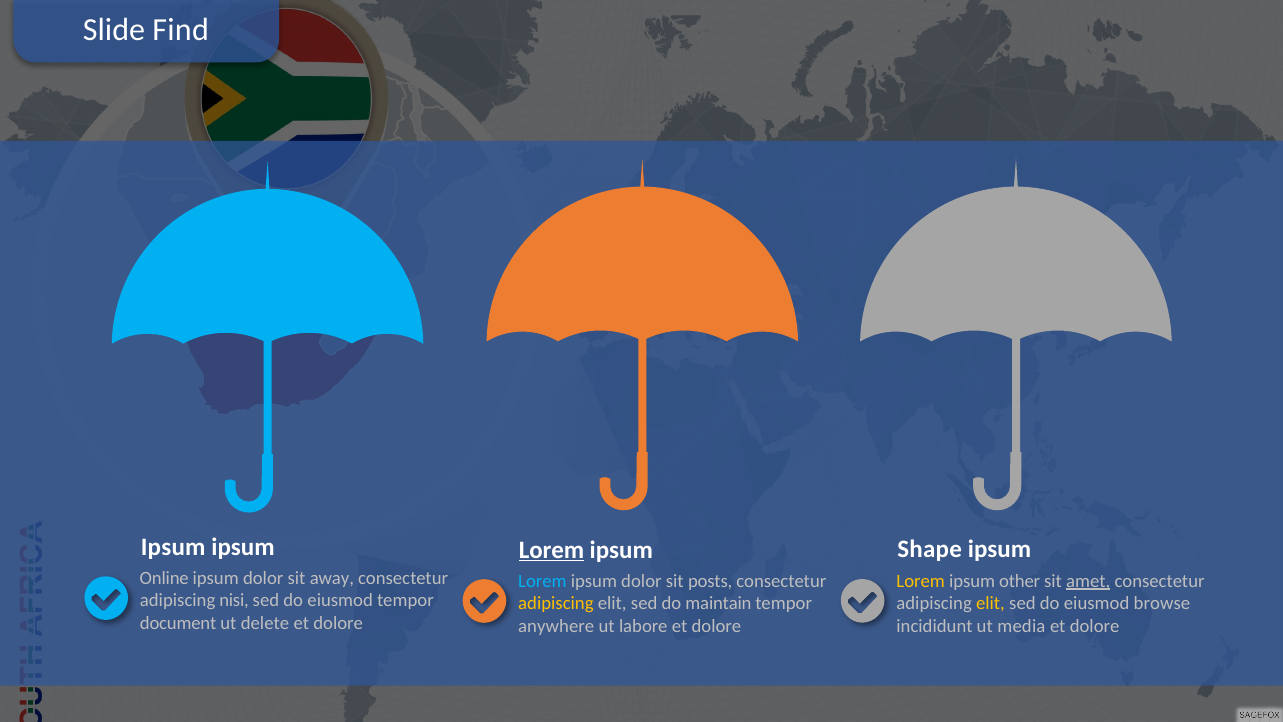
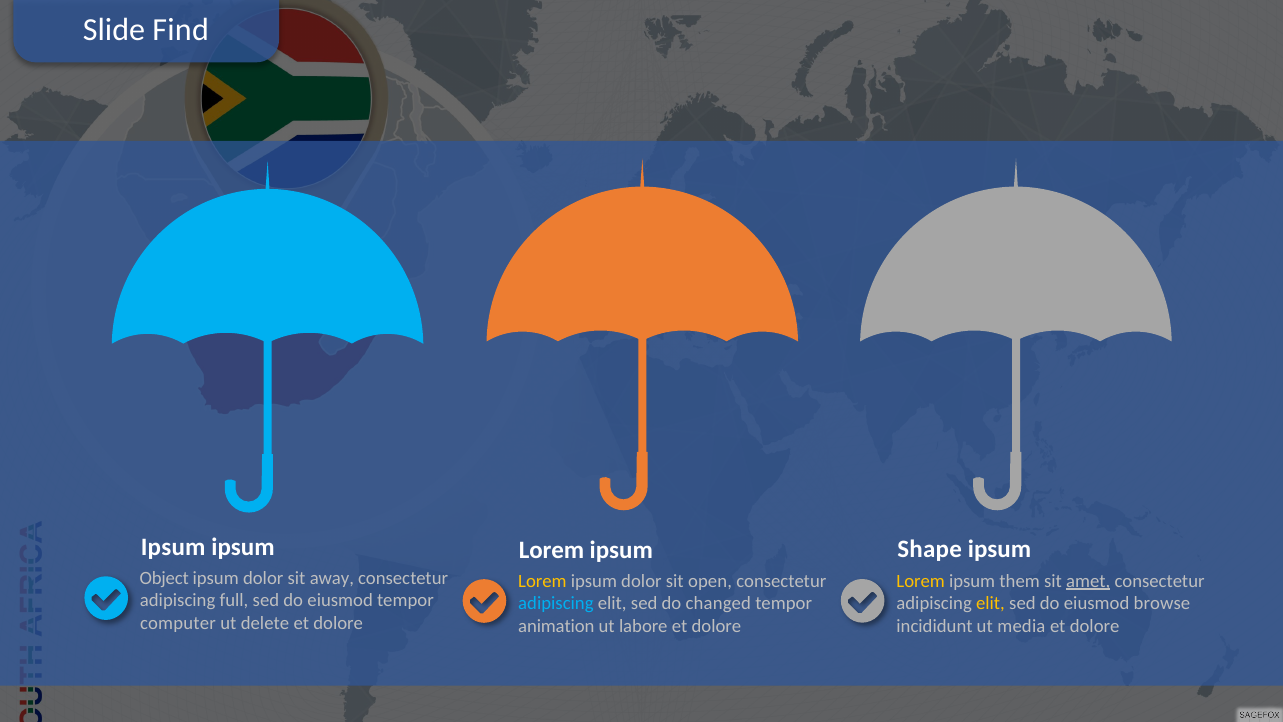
Lorem underline: present -> none (552, 550)
Online: Online -> Object (164, 578)
other: other -> them (1020, 581)
Lorem colour: light blue -> yellow (542, 581)
posts: posts -> open (710, 581)
nisi: nisi -> full (234, 600)
adipiscing colour: yellow -> light blue (556, 603)
maintain: maintain -> changed (718, 603)
document: document -> computer (178, 623)
anywhere: anywhere -> animation (556, 626)
